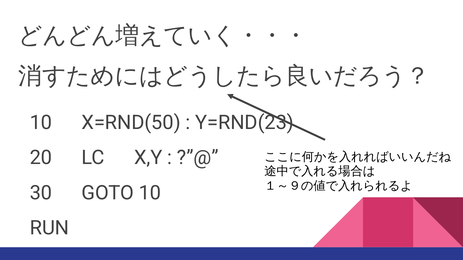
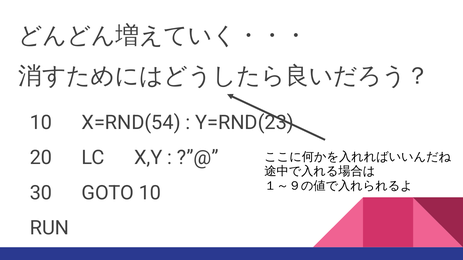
X=RND(50: X=RND(50 -> X=RND(54 (131, 123)
